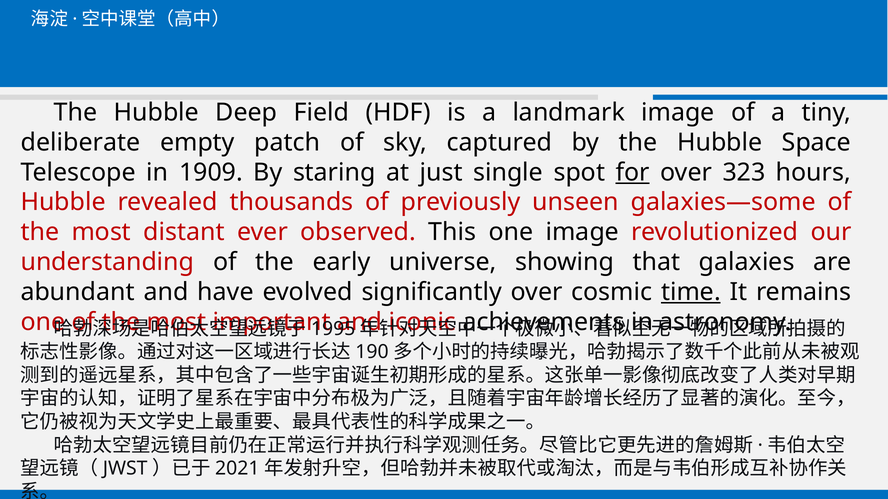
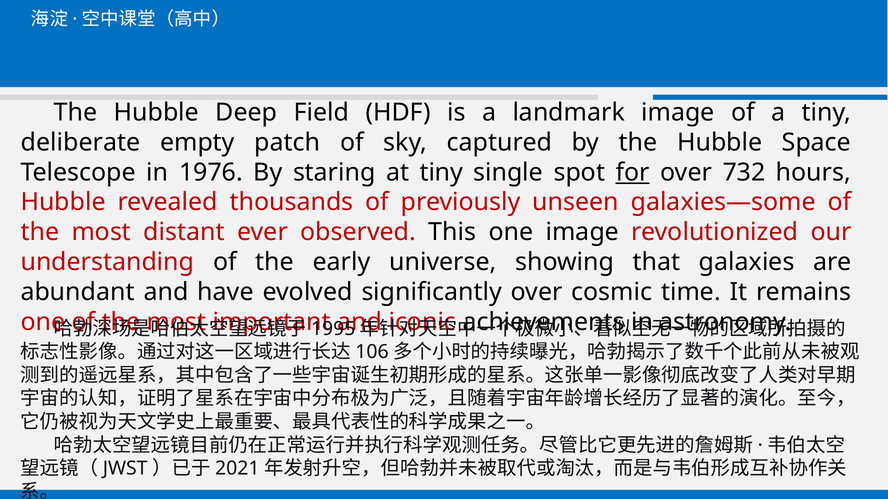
1909: 1909 -> 1976 (211, 172)
at just: just -> tiny (441, 172)
323: 323 -> 732 (744, 172)
time underline: present -> none (691, 292)
190: 190 -> 106 (372, 352)
